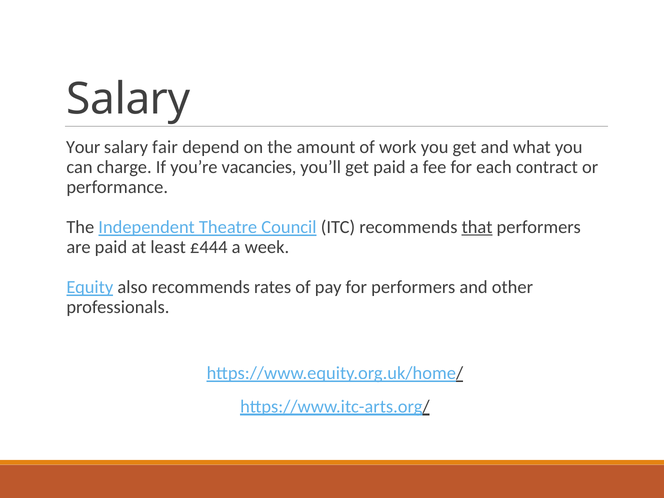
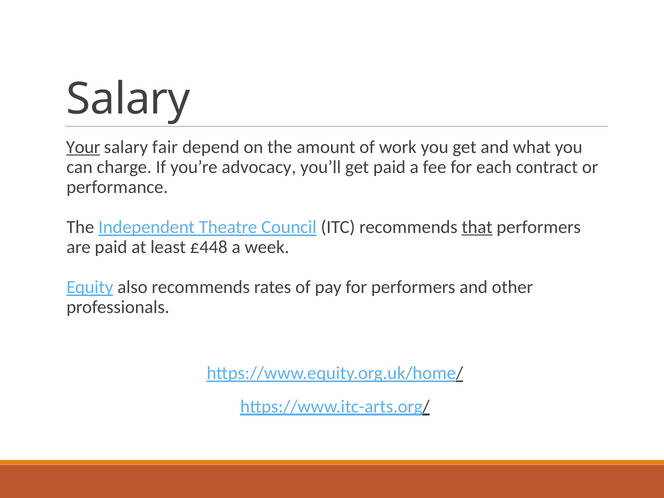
Your underline: none -> present (83, 147)
vacancies: vacancies -> advocacy (259, 167)
£444: £444 -> £448 (209, 247)
